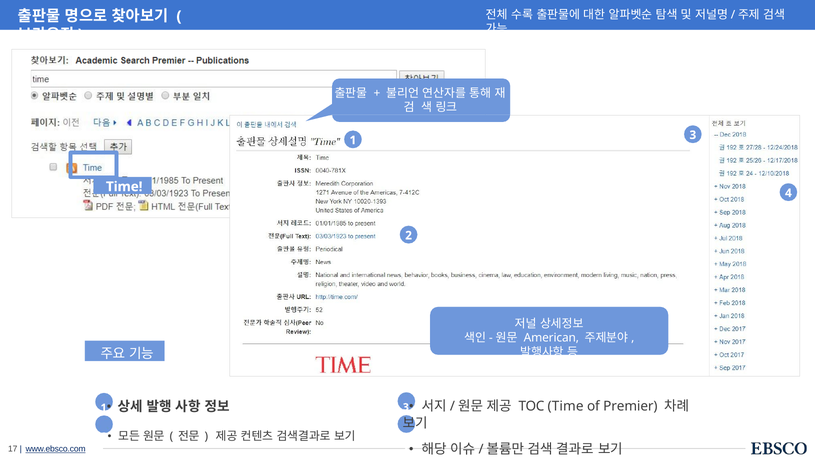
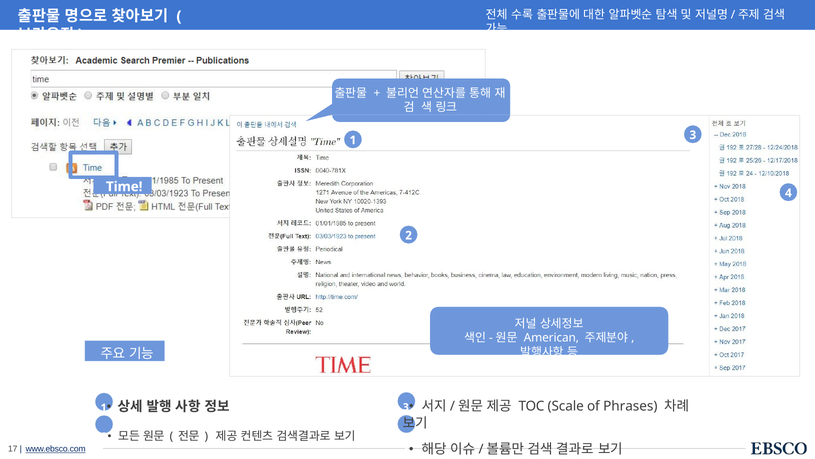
TOC Time: Time -> Scale (566, 406)
Premier: Premier -> Phrases (630, 406)
